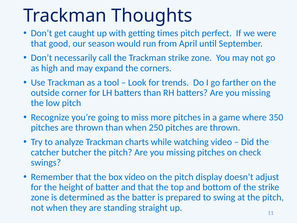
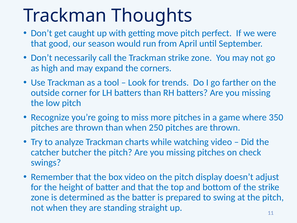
times: times -> move (168, 33)
